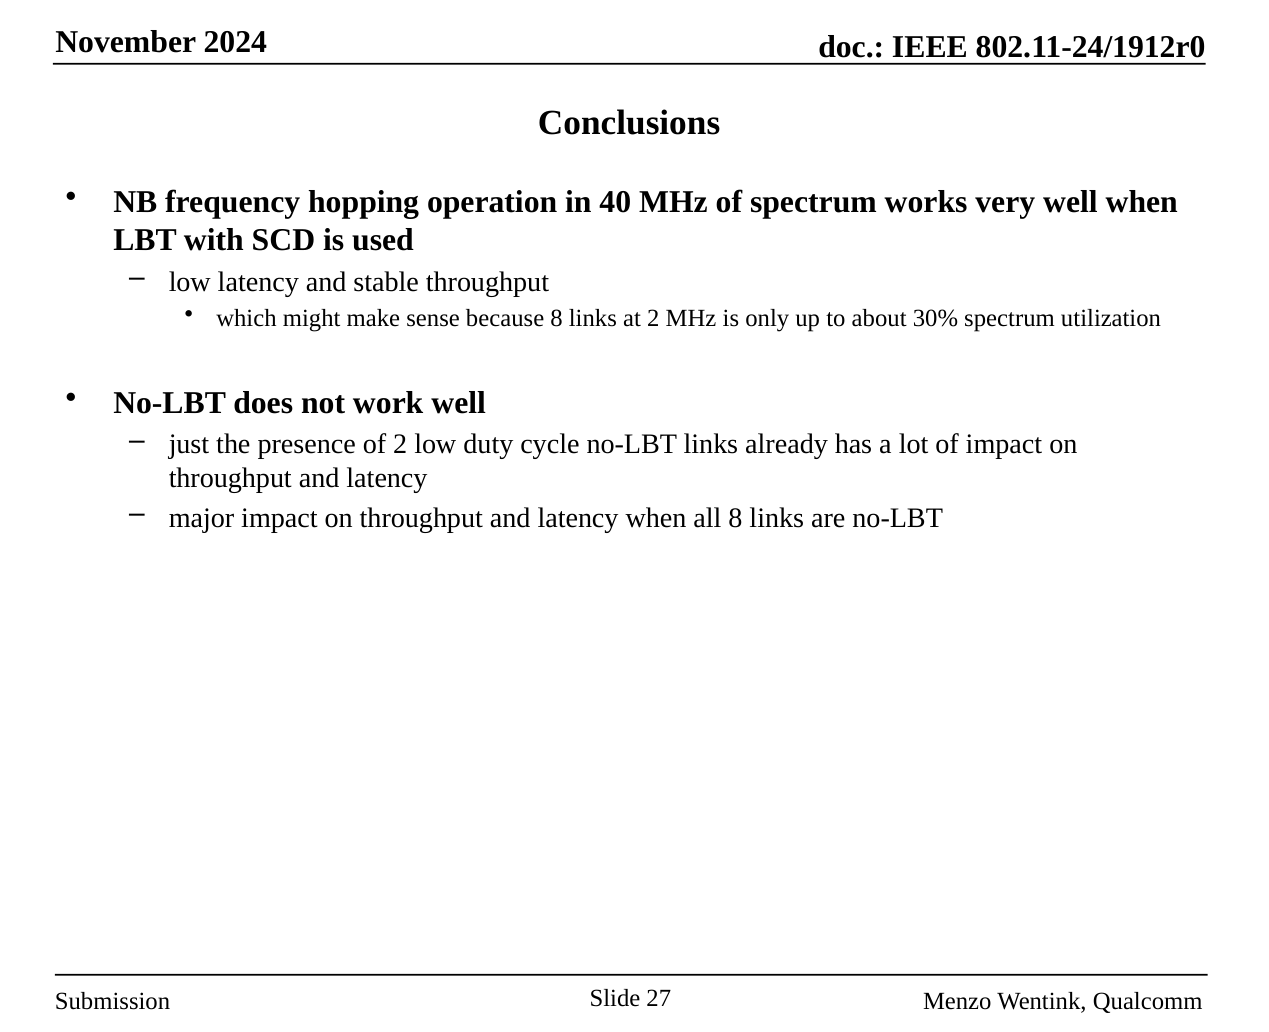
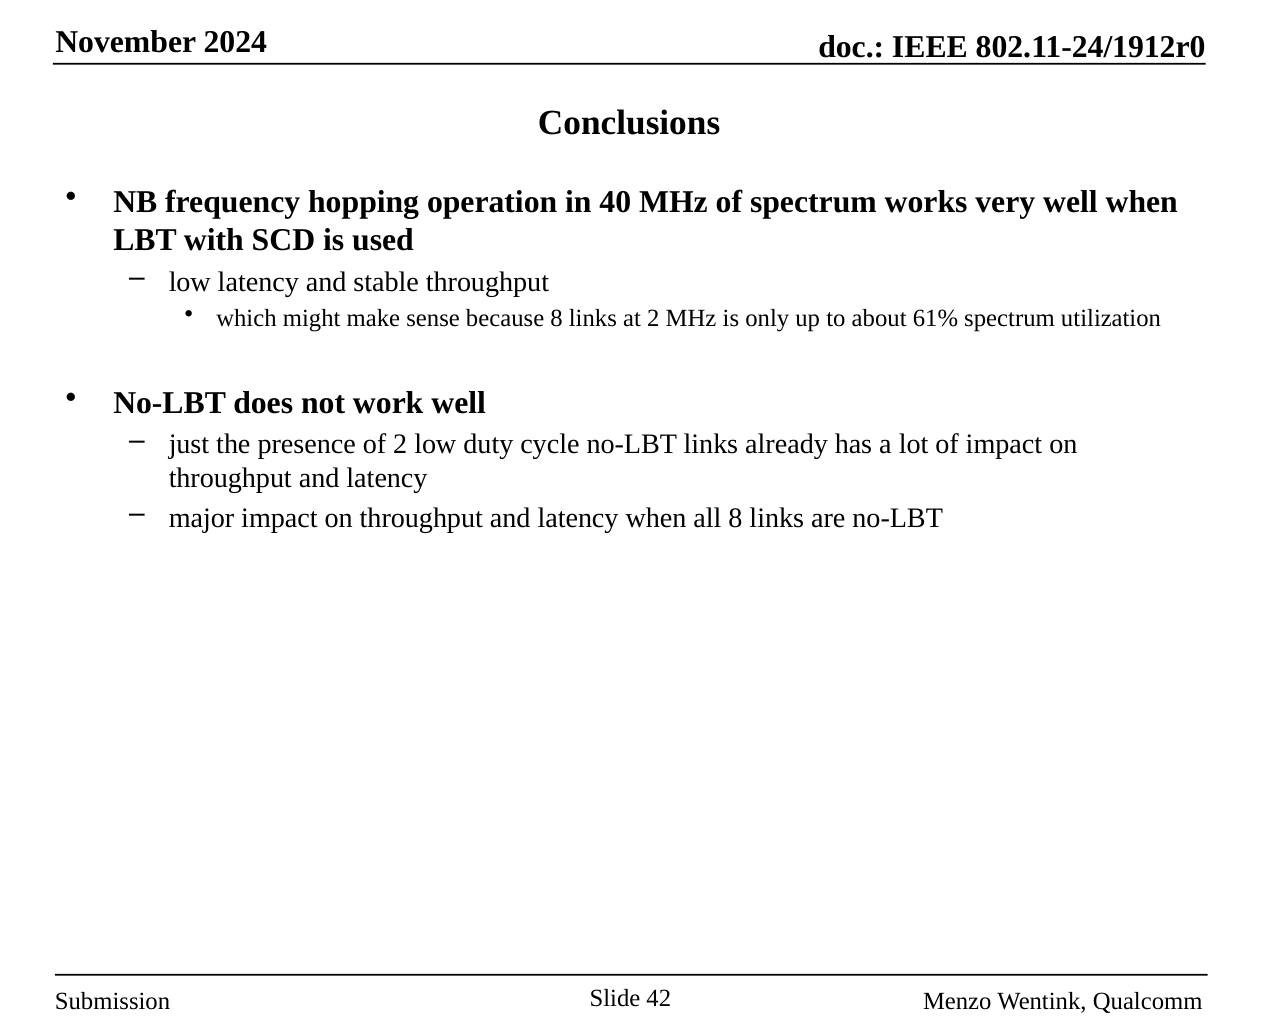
30%: 30% -> 61% (935, 318)
27: 27 -> 42 (659, 998)
